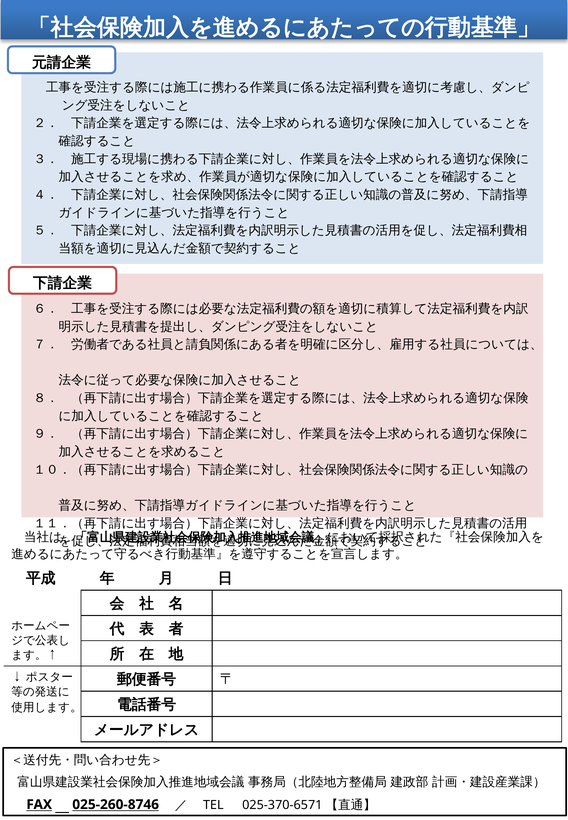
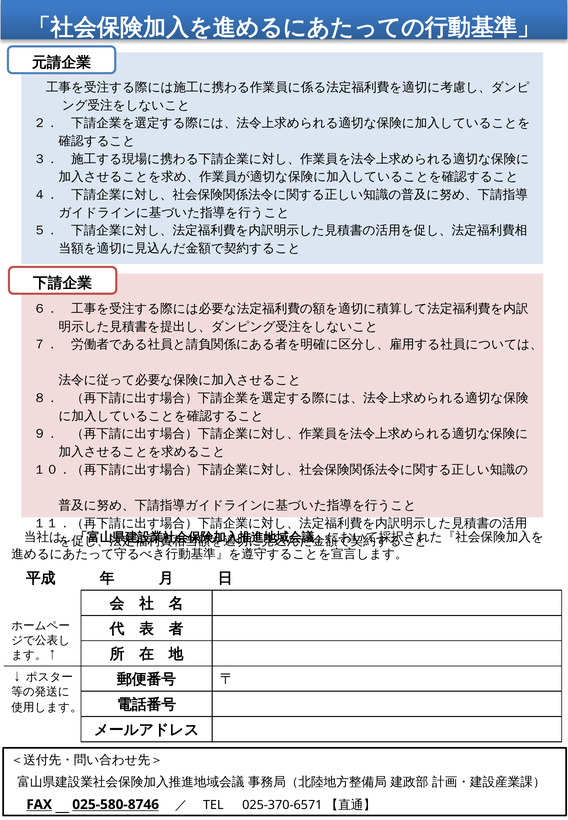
025-260-8746: 025-260-8746 -> 025-580-8746 (116, 805)
